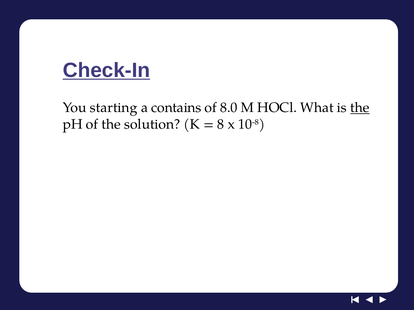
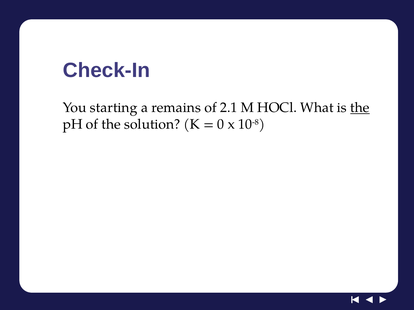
Check-In underline: present -> none (106, 70)
contains: contains -> remains (176, 108)
8.0: 8.0 -> 2.1 (229, 108)
8: 8 -> 0 (221, 124)
